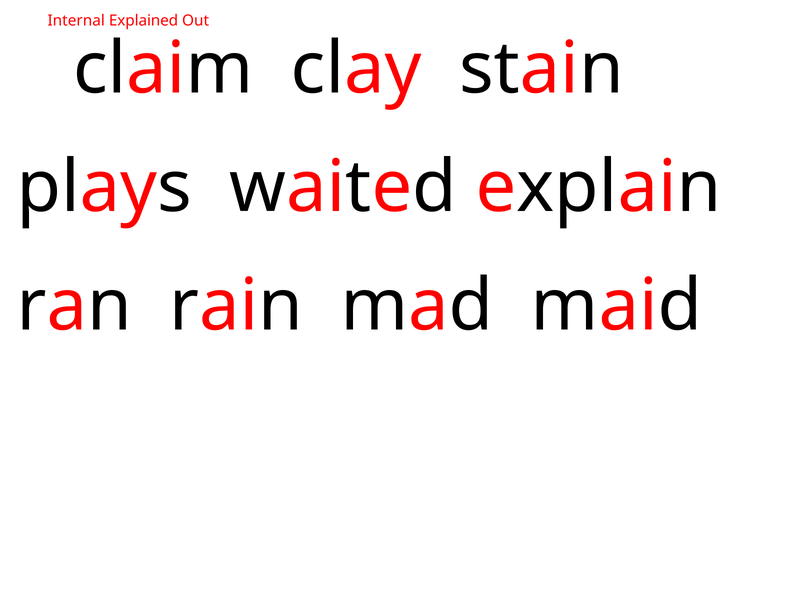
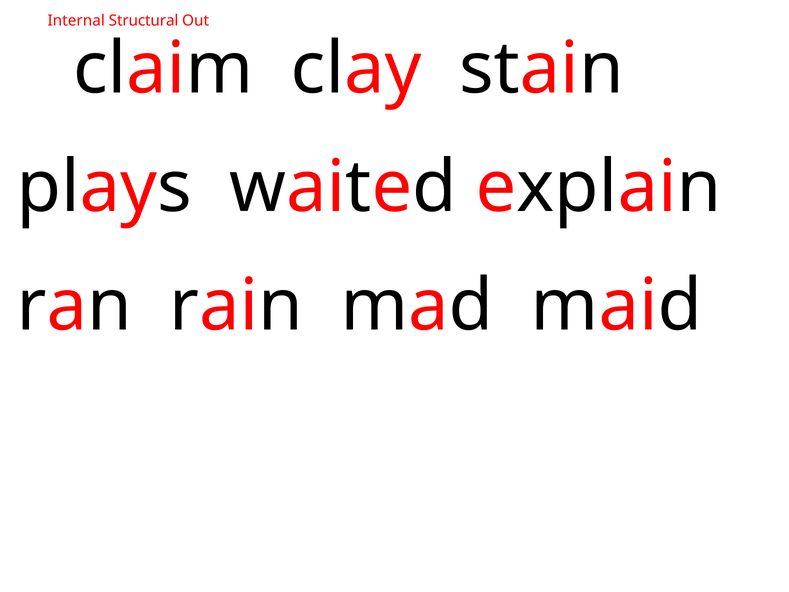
Explained: Explained -> Structural (144, 21)
